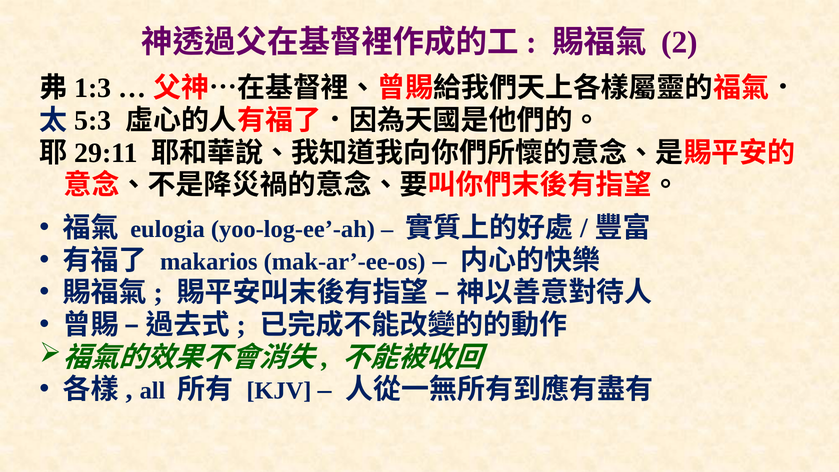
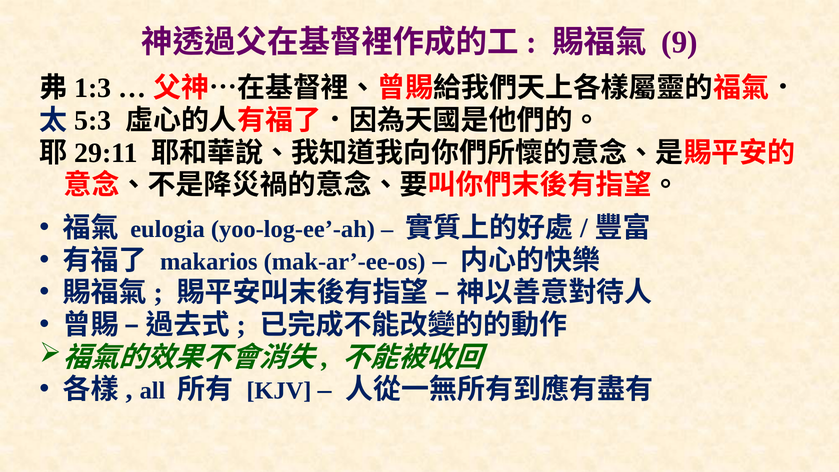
2: 2 -> 9 (679, 42)
